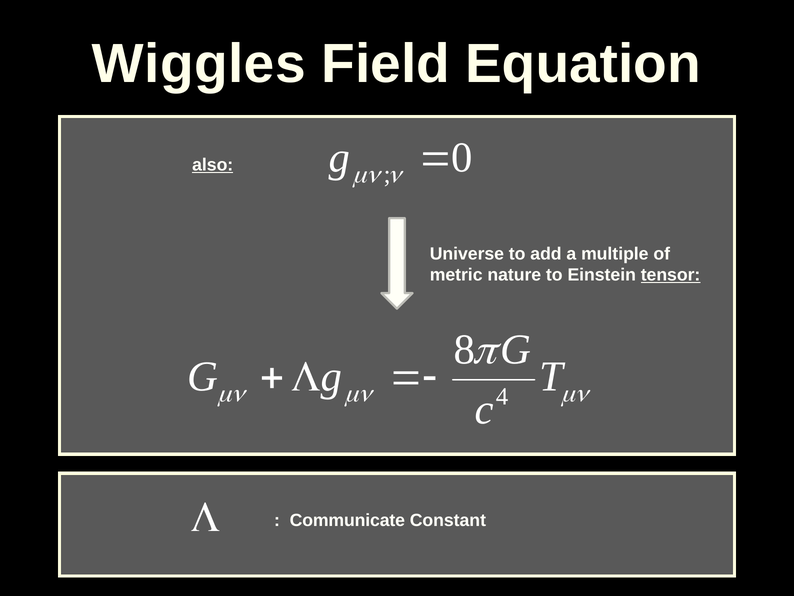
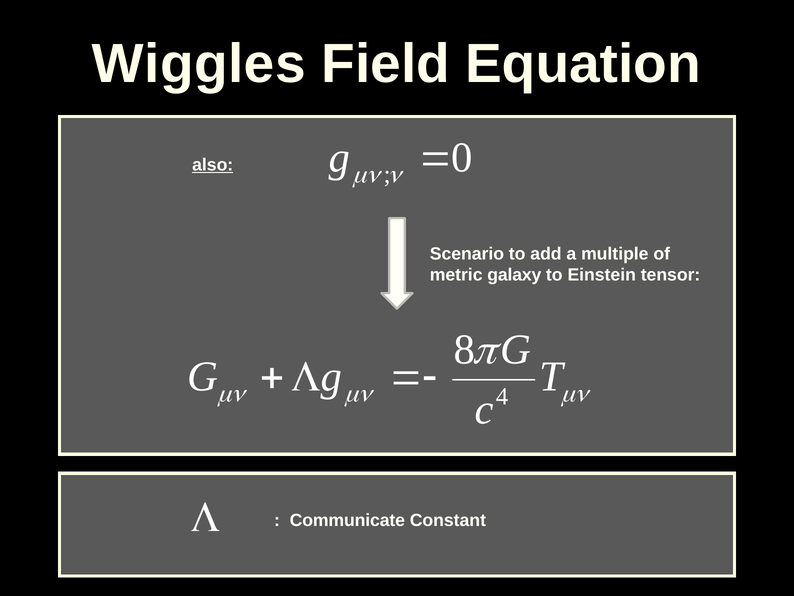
Universe: Universe -> Scenario (467, 253)
nature: nature -> galaxy (514, 275)
tensor underline: present -> none (671, 275)
